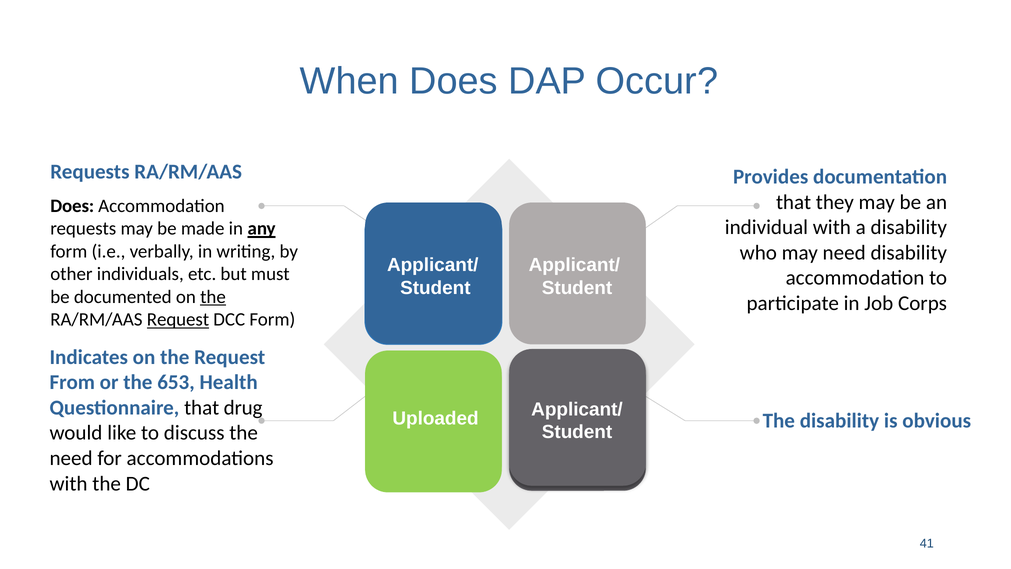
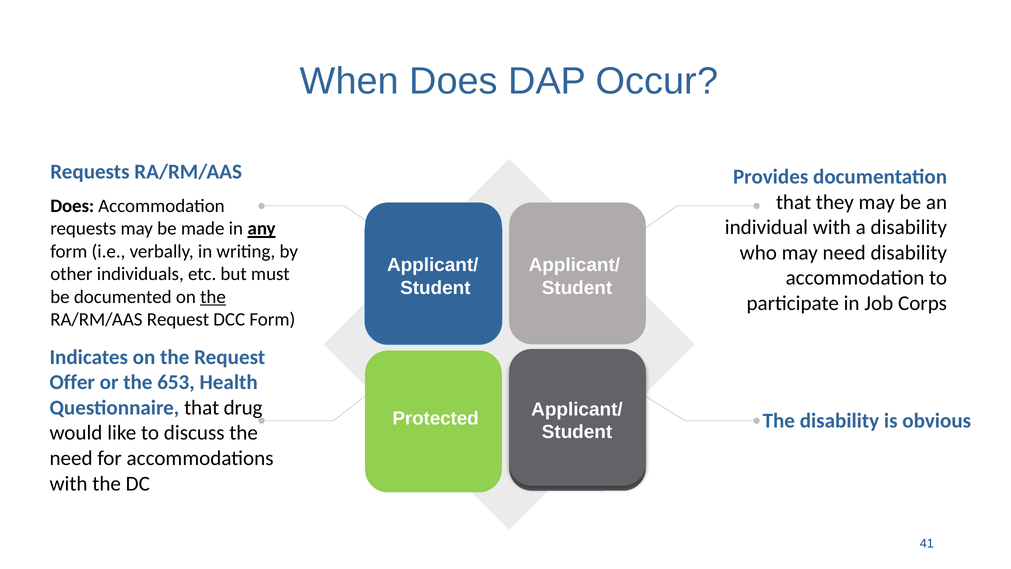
Request underline: present -> none (178, 319)
From: From -> Offer (72, 382)
Uploaded: Uploaded -> Protected (436, 418)
